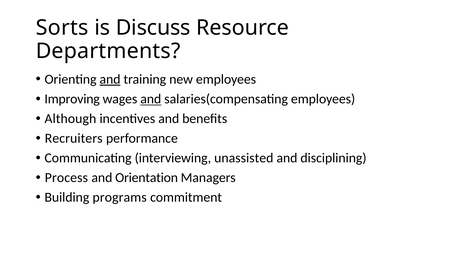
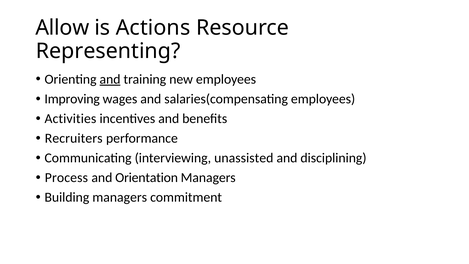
Sorts: Sorts -> Allow (62, 28)
Discuss: Discuss -> Actions (153, 28)
Departments: Departments -> Representing (108, 51)
and underline: present -> none (151, 99)
Although: Although -> Activities (70, 119)
Building programs: programs -> managers (120, 197)
